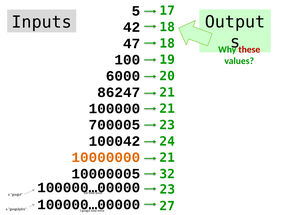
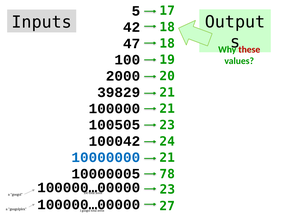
6000: 6000 -> 2000 (123, 76)
86247: 86247 -> 39829 (119, 92)
700005: 700005 -> 100505 (114, 125)
10000000 colour: orange -> blue (106, 157)
32: 32 -> 78 (167, 174)
